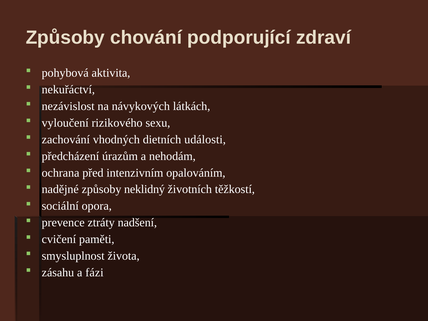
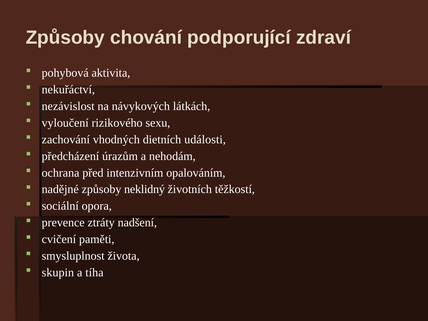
zásahu: zásahu -> skupin (58, 273)
fázi: fázi -> tíha (94, 273)
